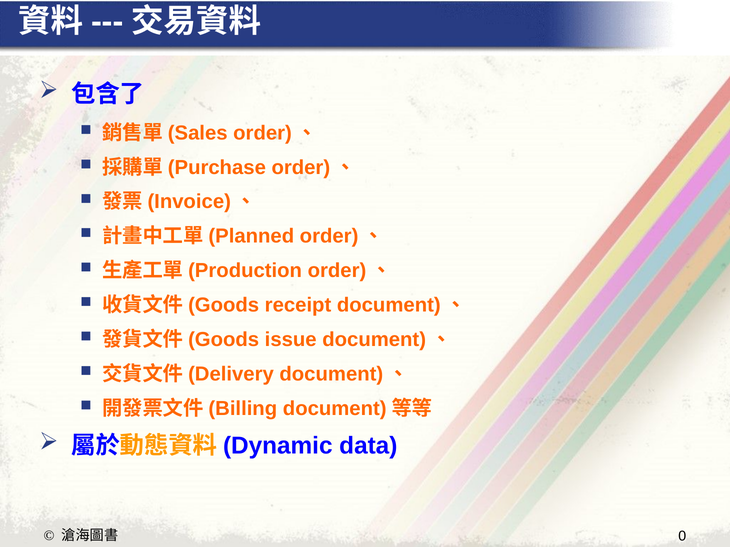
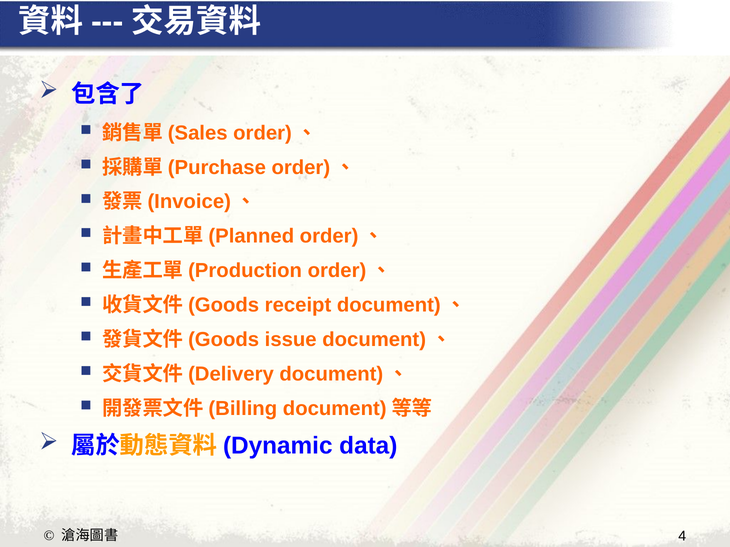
0: 0 -> 4 (682, 536)
